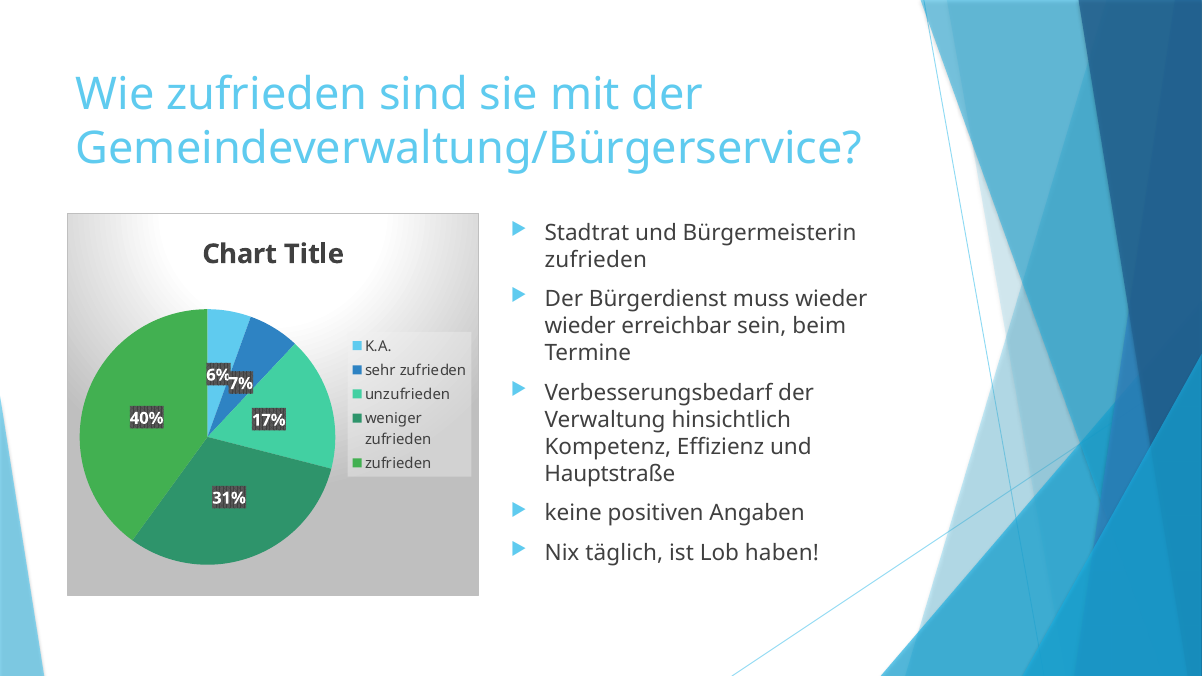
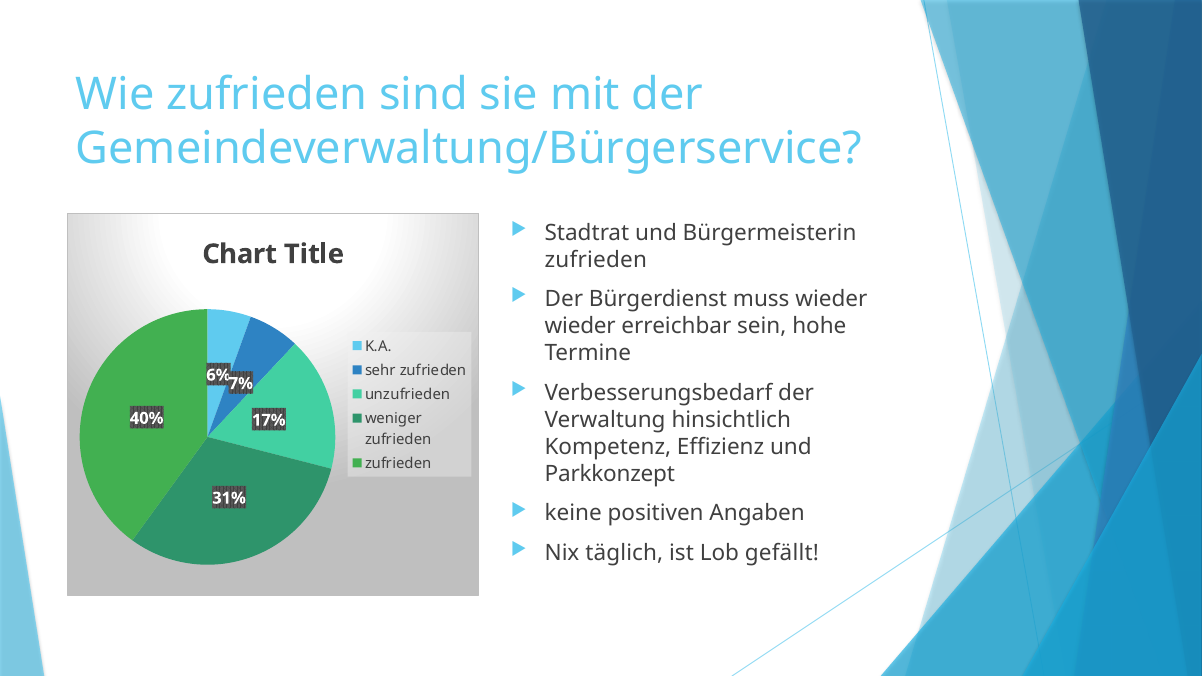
beim: beim -> hohe (819, 326)
Hauptstraße: Hauptstraße -> Parkkonzept (610, 474)
haben: haben -> gefällt (782, 553)
